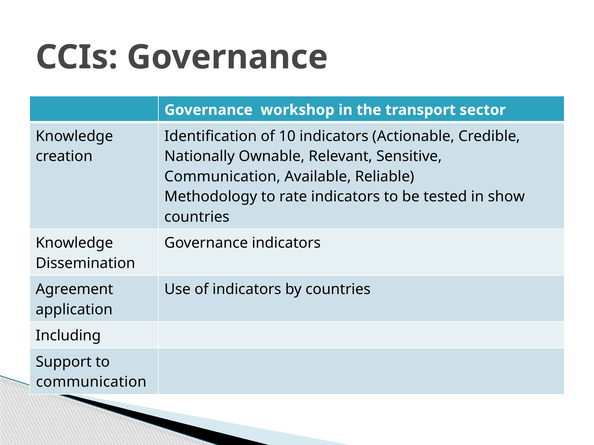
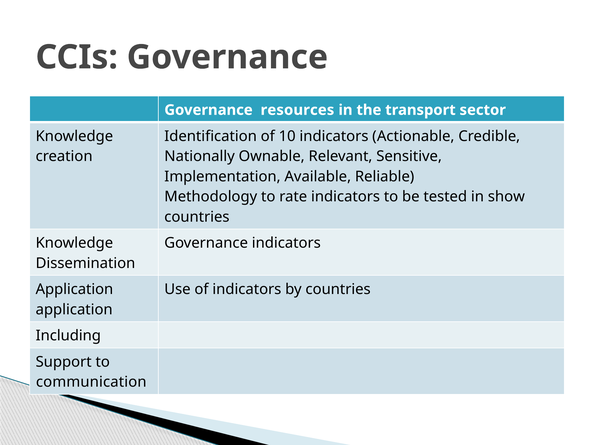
workshop: workshop -> resources (297, 110)
Communication: Communication -> Implementation (222, 177)
Agreement: Agreement -> Application (74, 290)
